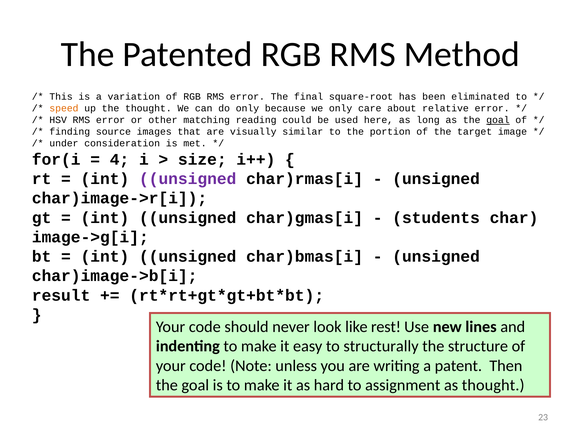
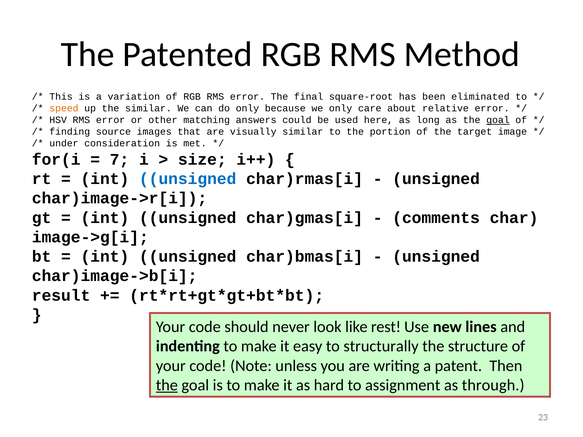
the thought: thought -> similar (148, 108)
reading: reading -> answers (256, 120)
4: 4 -> 7 (119, 159)
unsigned colour: purple -> blue (188, 179)
students: students -> comments (436, 218)
the underline: none -> present (167, 385)
as thought: thought -> through (493, 385)
